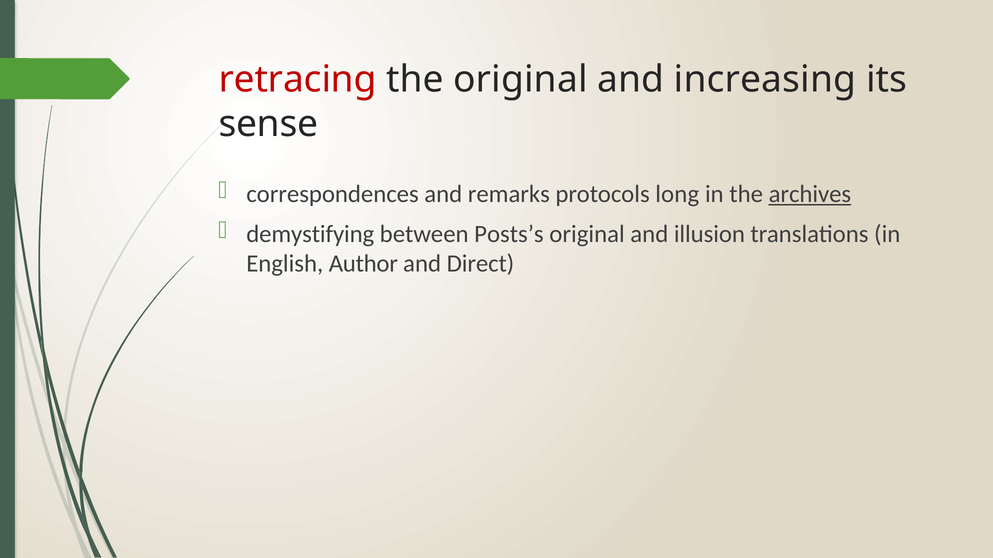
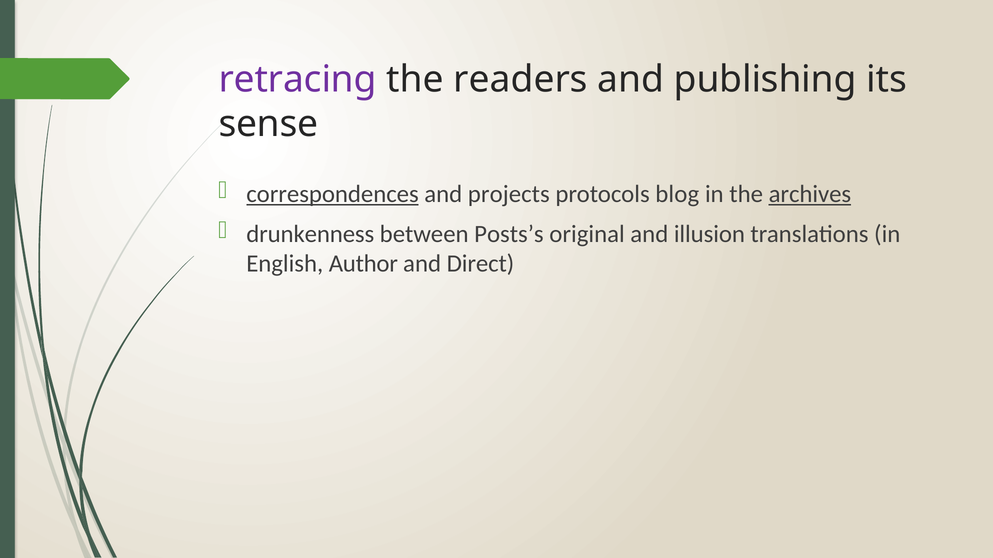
retracing colour: red -> purple (298, 80)
the original: original -> readers (521, 80)
increasing: increasing -> publishing (765, 80)
correspondences underline: none -> present (333, 194)
remarks: remarks -> projects (509, 194)
long: long -> blog (677, 194)
demystifying: demystifying -> drunkenness (310, 234)
